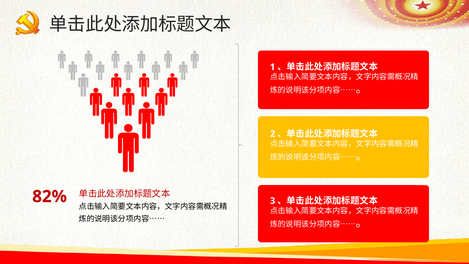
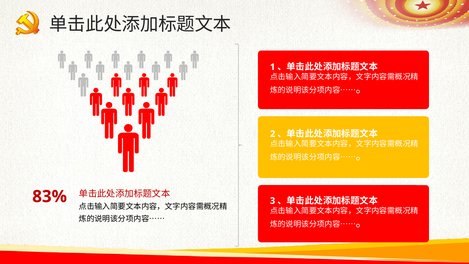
82%: 82% -> 83% (50, 196)
